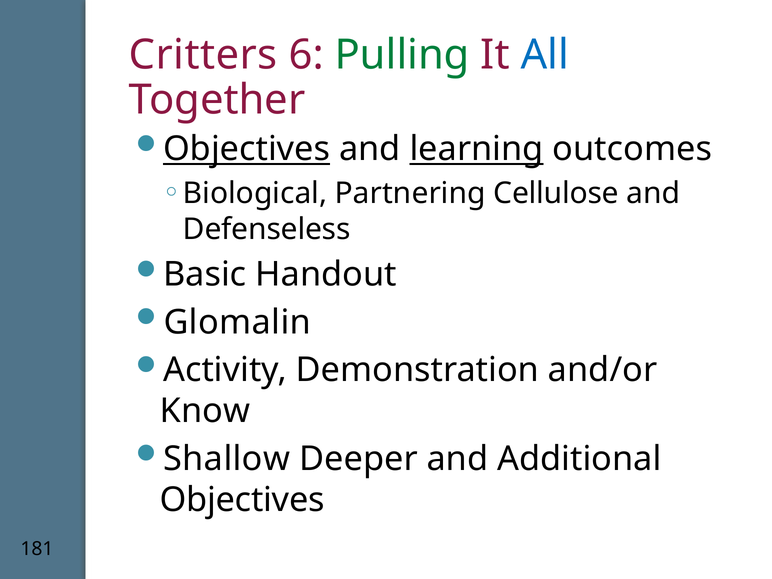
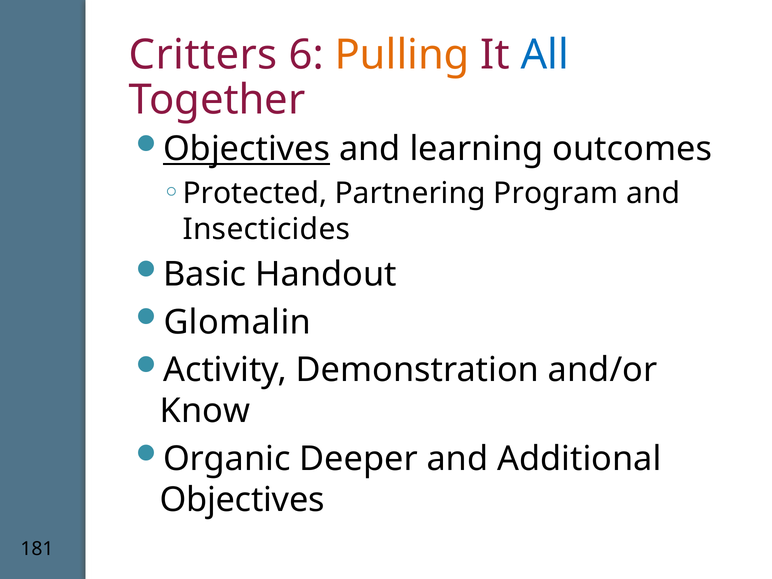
Pulling colour: green -> orange (402, 55)
learning underline: present -> none (477, 149)
Biological: Biological -> Protected (255, 193)
Cellulose: Cellulose -> Program (556, 193)
Defenseless: Defenseless -> Insecticides (266, 229)
Shallow: Shallow -> Organic (227, 459)
